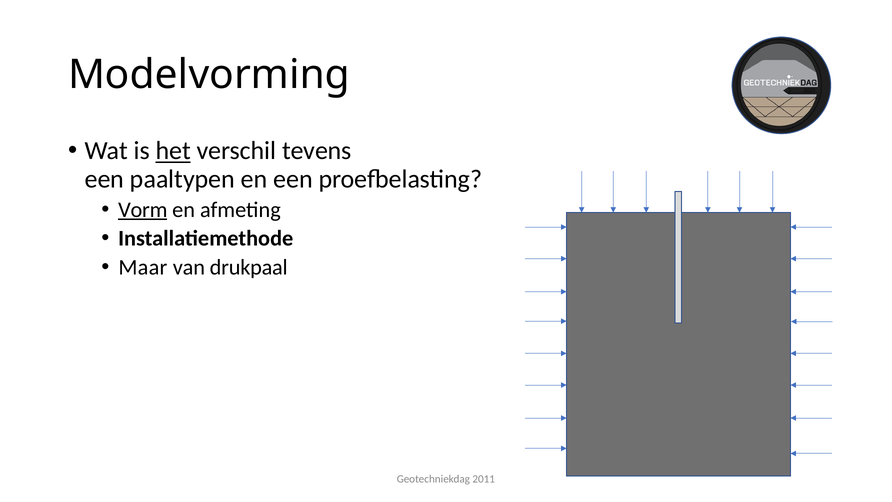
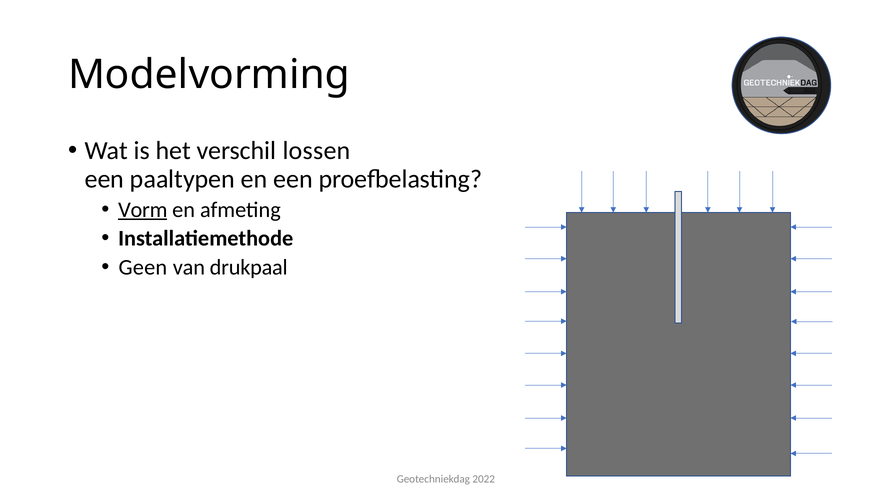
het underline: present -> none (173, 151)
tevens: tevens -> lossen (317, 151)
Maar: Maar -> Geen (143, 267)
2011: 2011 -> 2022 (484, 479)
